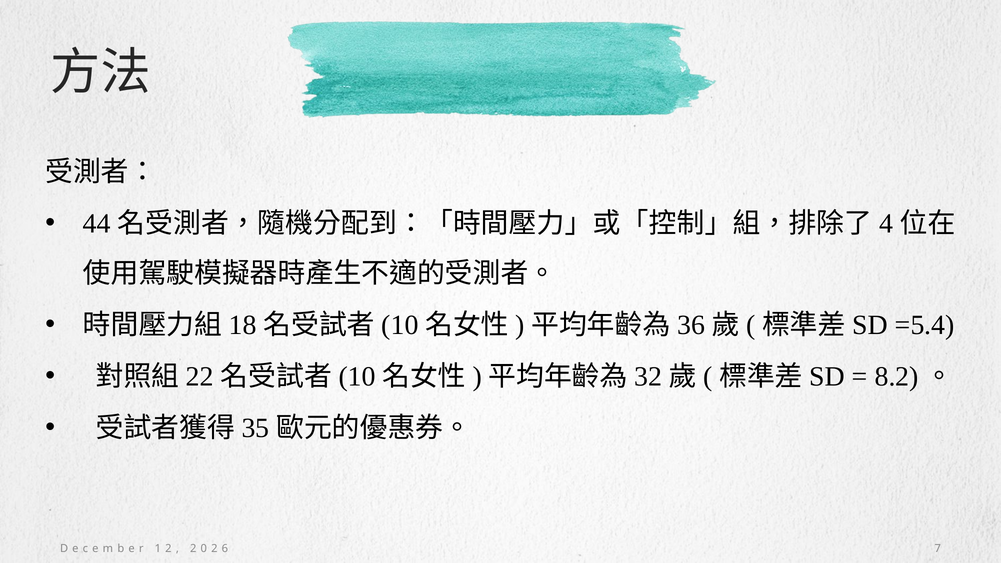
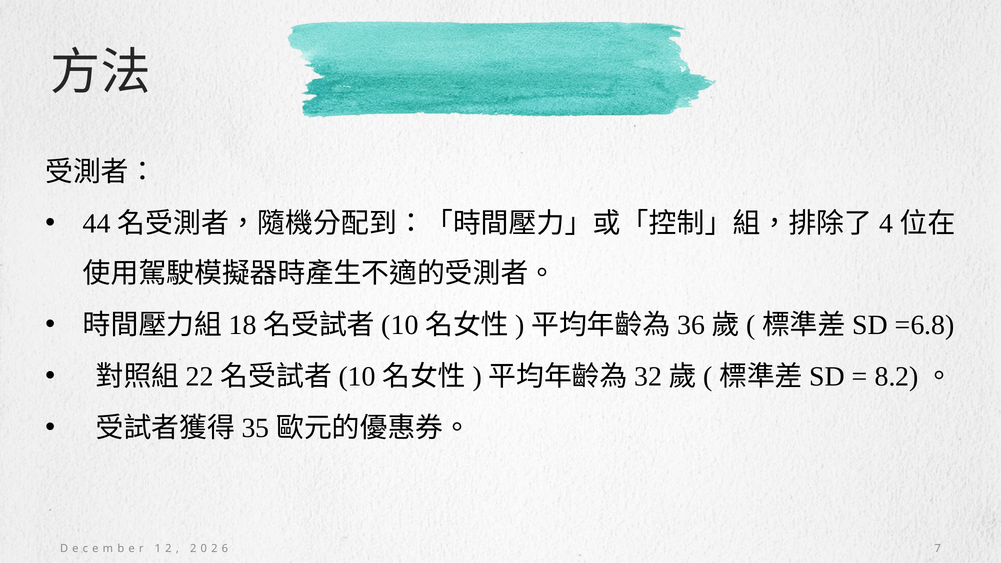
=5.4: =5.4 -> =6.8 (925, 325)
